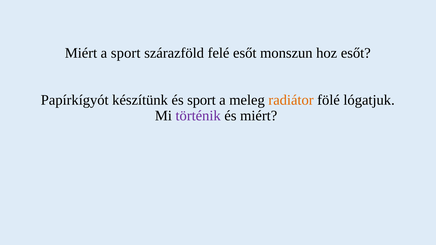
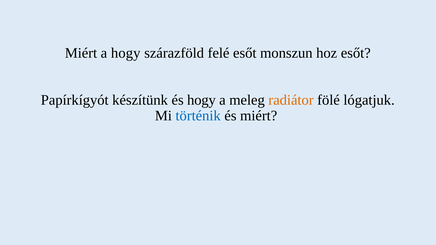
a sport: sport -> hogy (126, 53)
és sport: sport -> hogy (201, 100)
történik colour: purple -> blue (198, 116)
